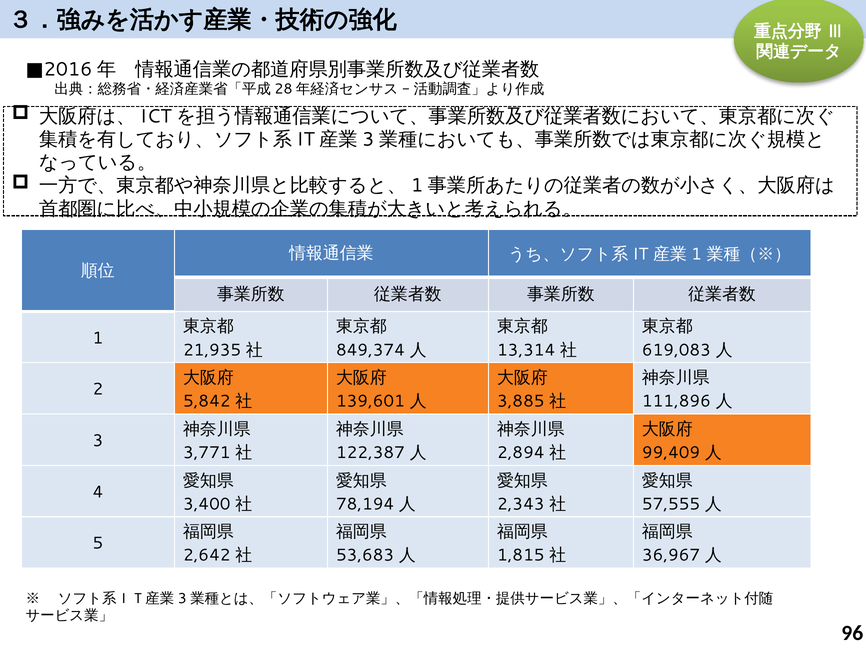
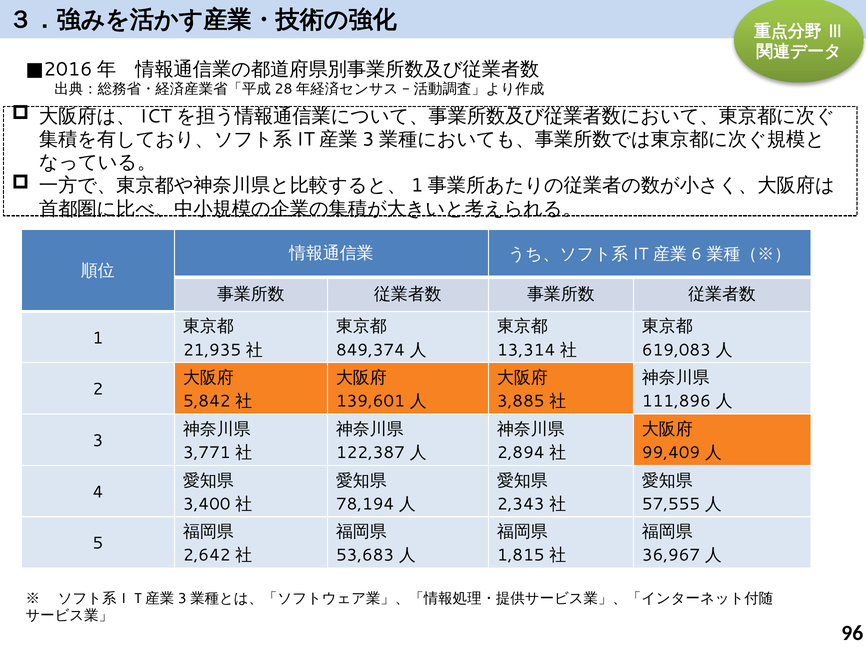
1: 1 -> 6 (697, 254)
